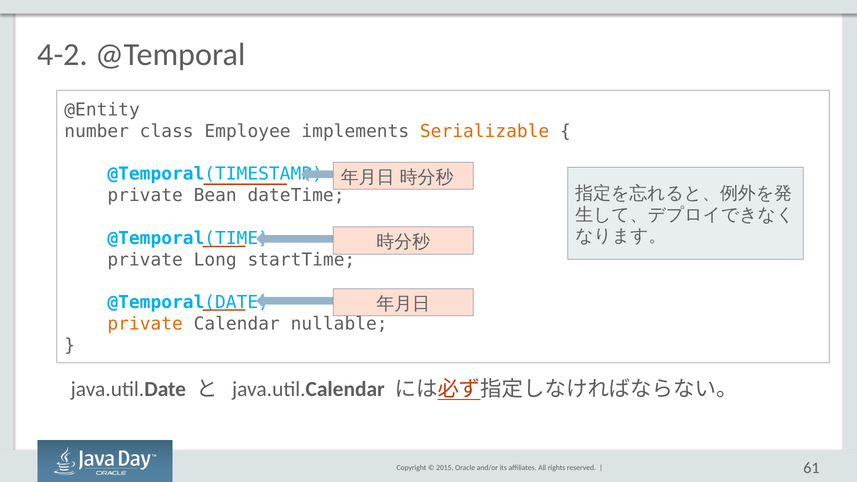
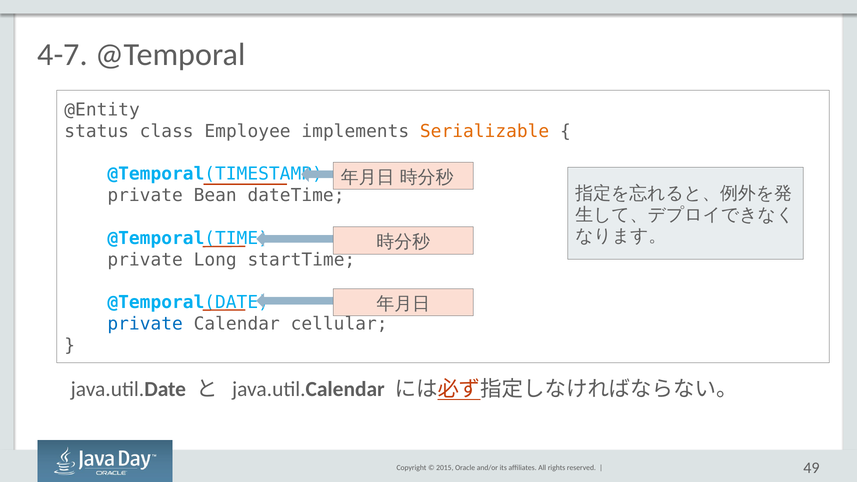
4-2: 4-2 -> 4-7 (63, 55)
number: number -> status (97, 131)
private colour: orange -> blue (145, 324)
nullable: nullable -> cellular (339, 324)
61: 61 -> 49 (811, 468)
